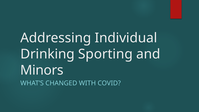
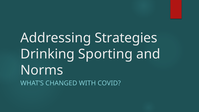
Individual: Individual -> Strategies (126, 38)
Minors: Minors -> Norms (42, 70)
